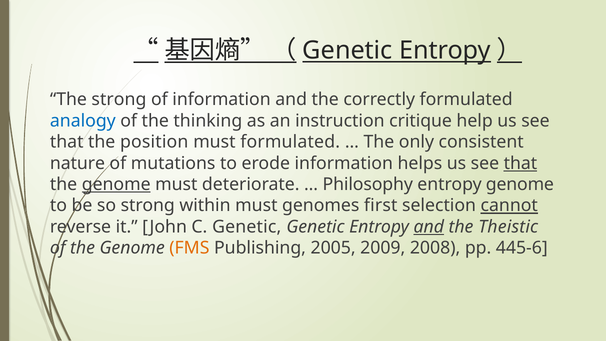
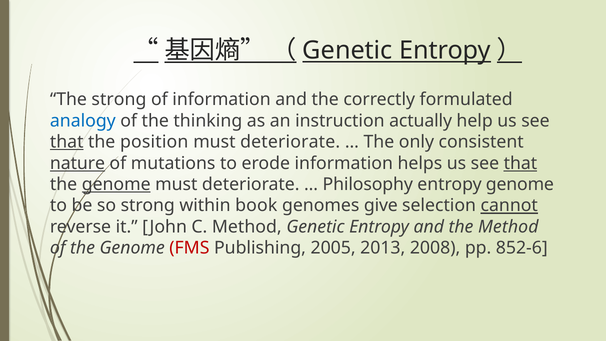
critique: critique -> actually (421, 121)
that underline: none -> present (67, 142)
formulated: formulated -> deteriorate (290, 142)
nature underline: none -> present (77, 163)
within must: must -> book (256, 206)
first: first -> give (381, 206)
C Genetic: Genetic -> Method (247, 227)
and underline: present -> none (429, 227)
the Theistic: Theistic -> Method (508, 227)
FMS colour: orange -> red (189, 248)
2009: 2009 -> 2013 (383, 248)
445-6: 445-6 -> 852-6 (522, 248)
